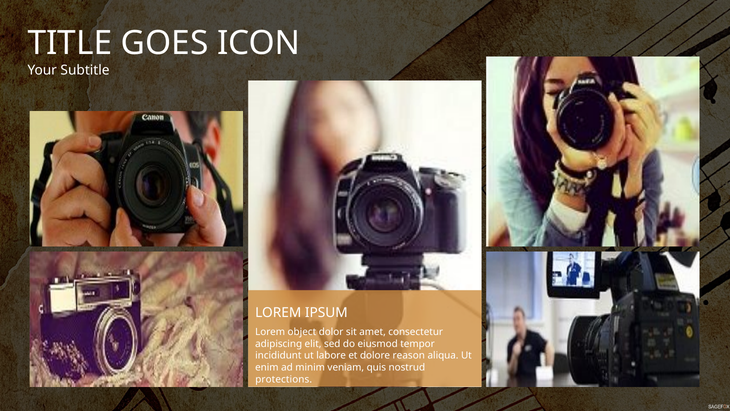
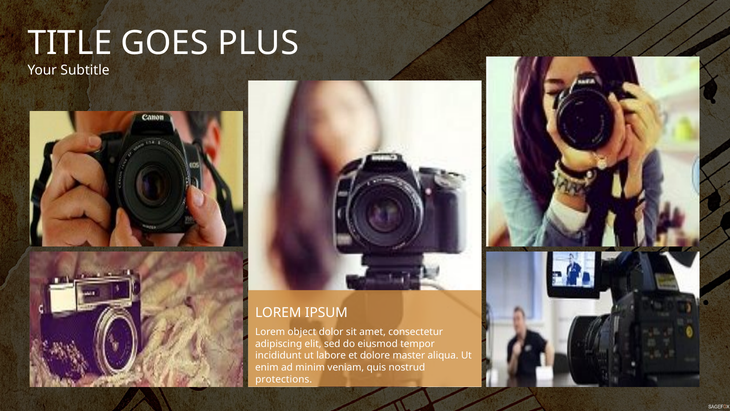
ICON: ICON -> PLUS (258, 43)
reason: reason -> master (409, 355)
